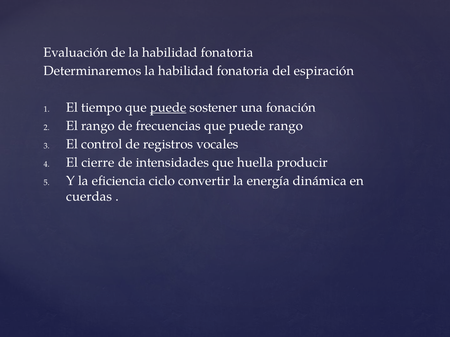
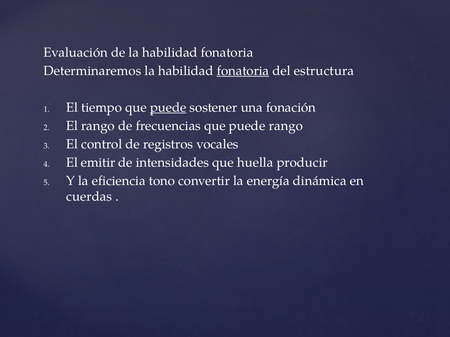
fonatoria underline: none -> present (243, 71)
espiración: espiración -> estructura (324, 71)
cierre: cierre -> emitir (98, 163)
ciclo: ciclo -> tono (162, 181)
